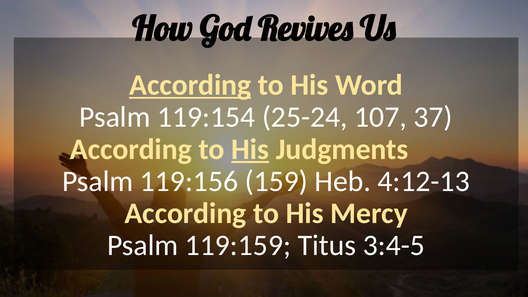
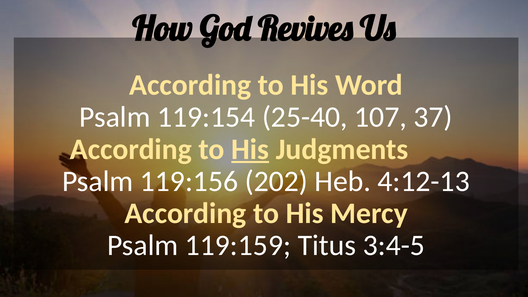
According underline: present -> none (190, 85)
25-24: 25-24 -> 25-40 (305, 117)
159: 159 -> 202 (276, 181)
